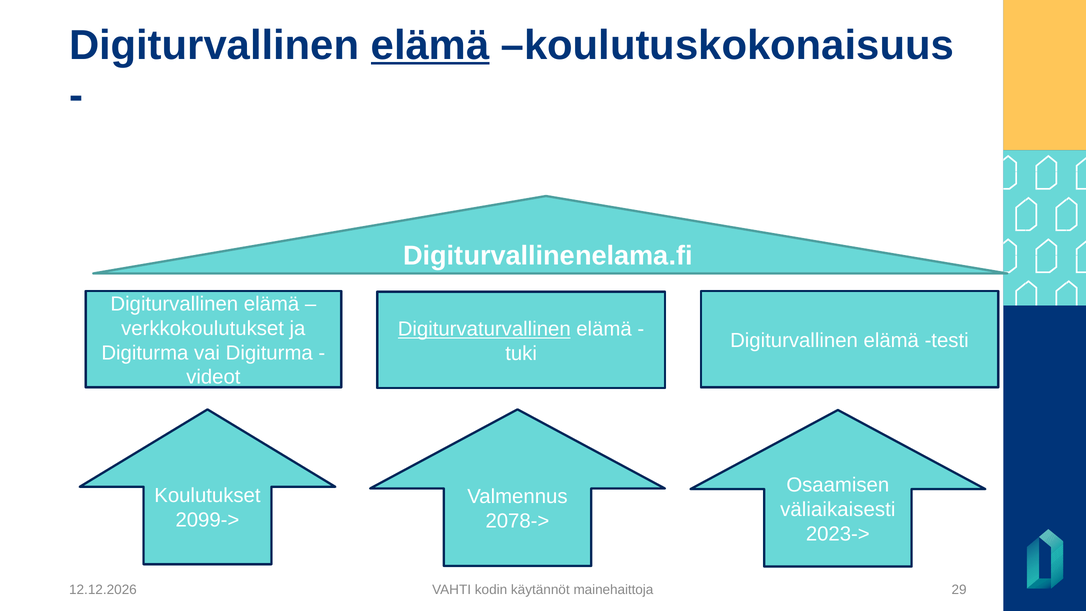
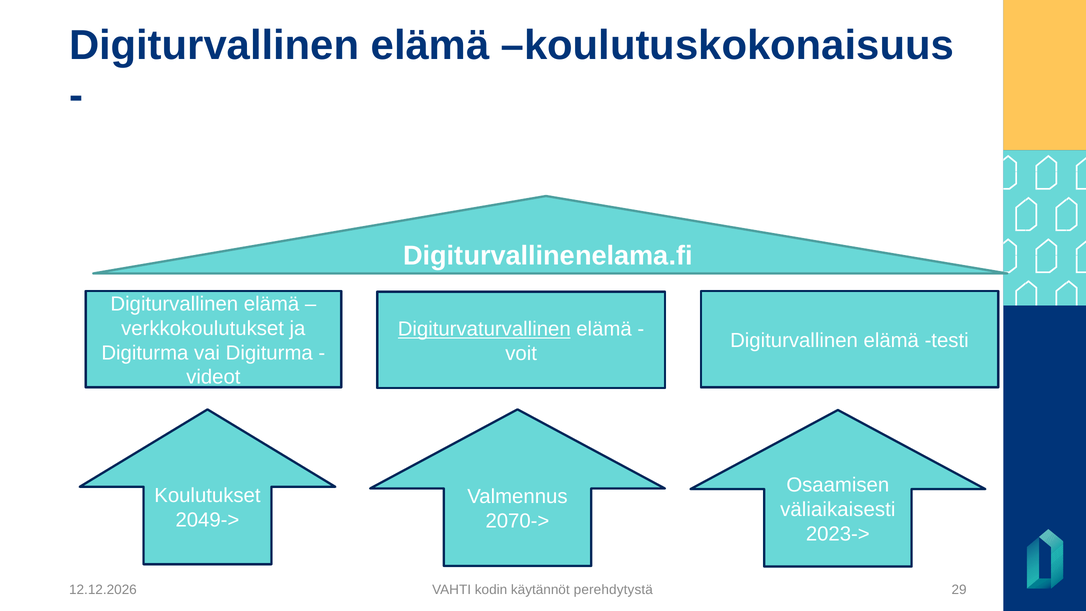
elämä underline: present -> none (430, 45)
tuki: tuki -> voit (521, 353)
2099->: 2099-> -> 2049-> (207, 520)
2078->: 2078-> -> 2070-> (517, 521)
mainehaittoja: mainehaittoja -> perehdytystä (613, 589)
